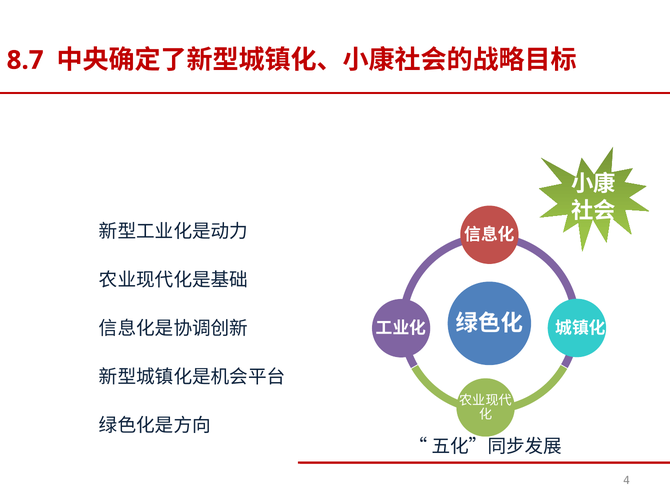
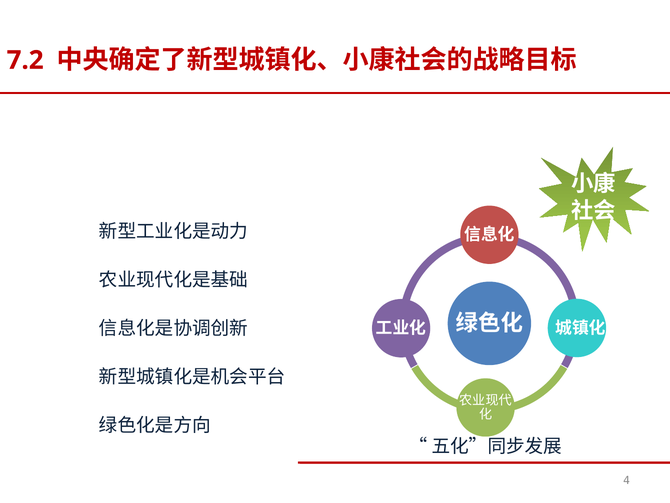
8.7: 8.7 -> 7.2 (25, 60)
